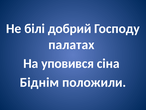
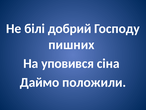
палатах: палатах -> пишних (71, 44)
Біднім: Біднім -> Даймо (40, 82)
